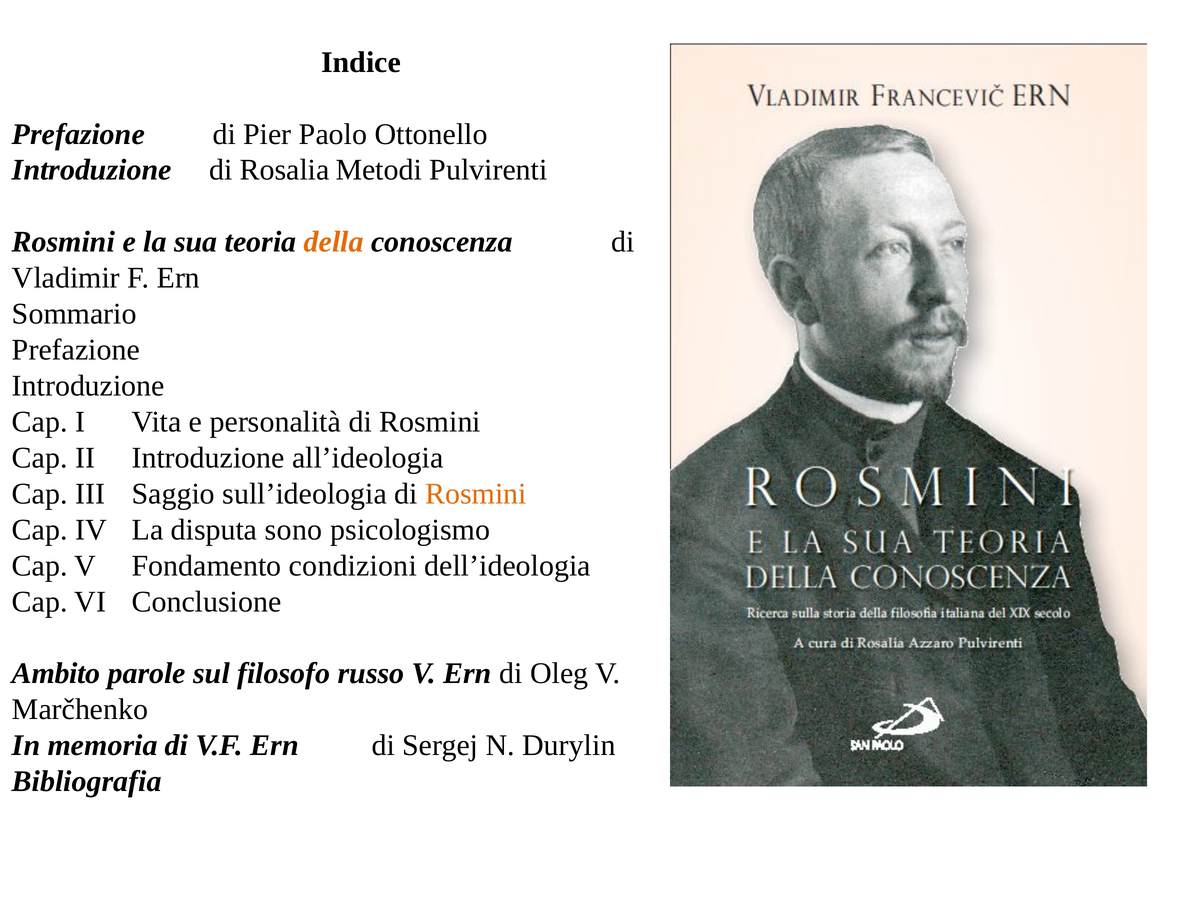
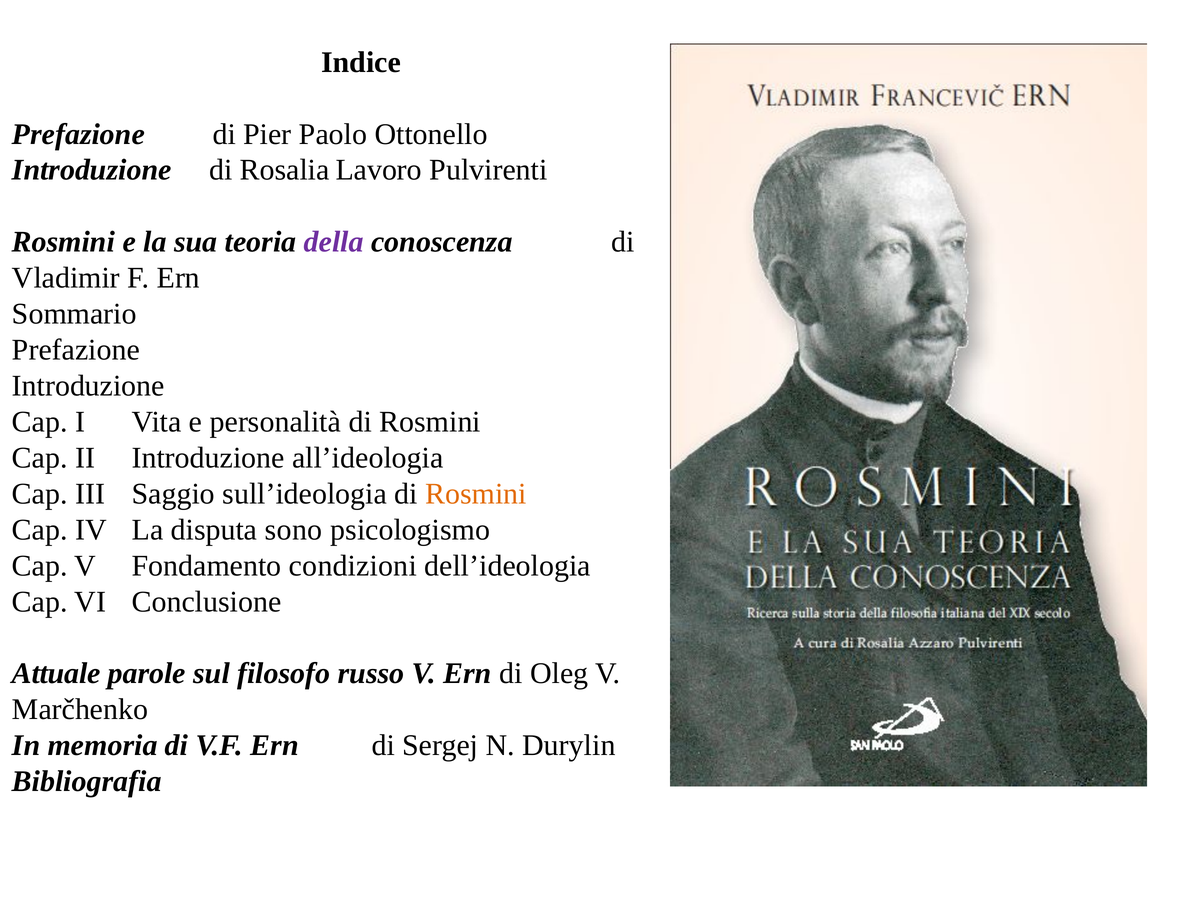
Metodi: Metodi -> Lavoro (379, 170)
della colour: orange -> purple (334, 242)
Ambito: Ambito -> Attuale (56, 674)
